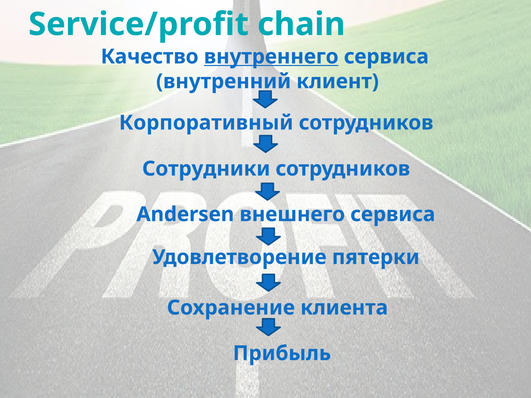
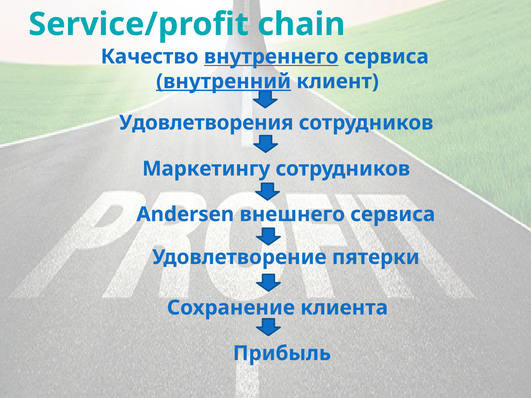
внутренний underline: none -> present (224, 81)
Корпоративный: Корпоративный -> Удовлетворения (206, 123)
Сотрудники: Сотрудники -> Маркетингу (206, 169)
